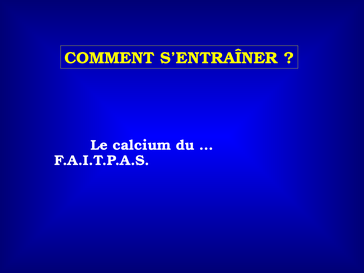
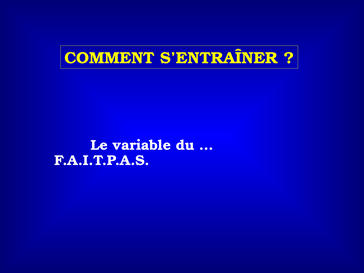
calcium: calcium -> variable (142, 145)
